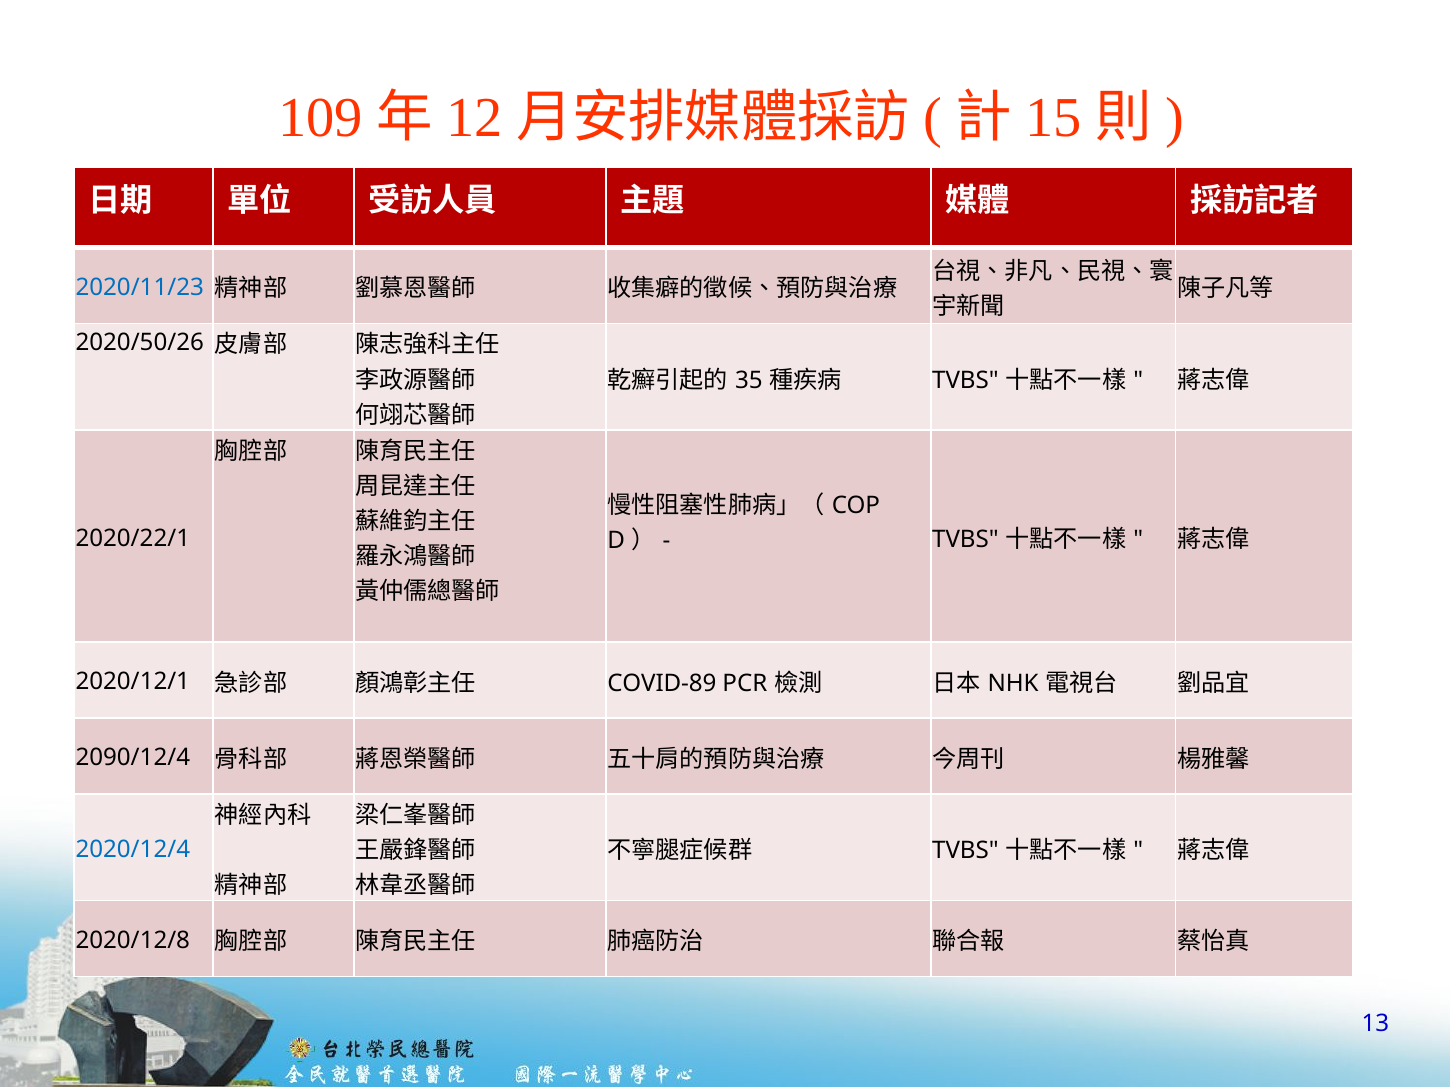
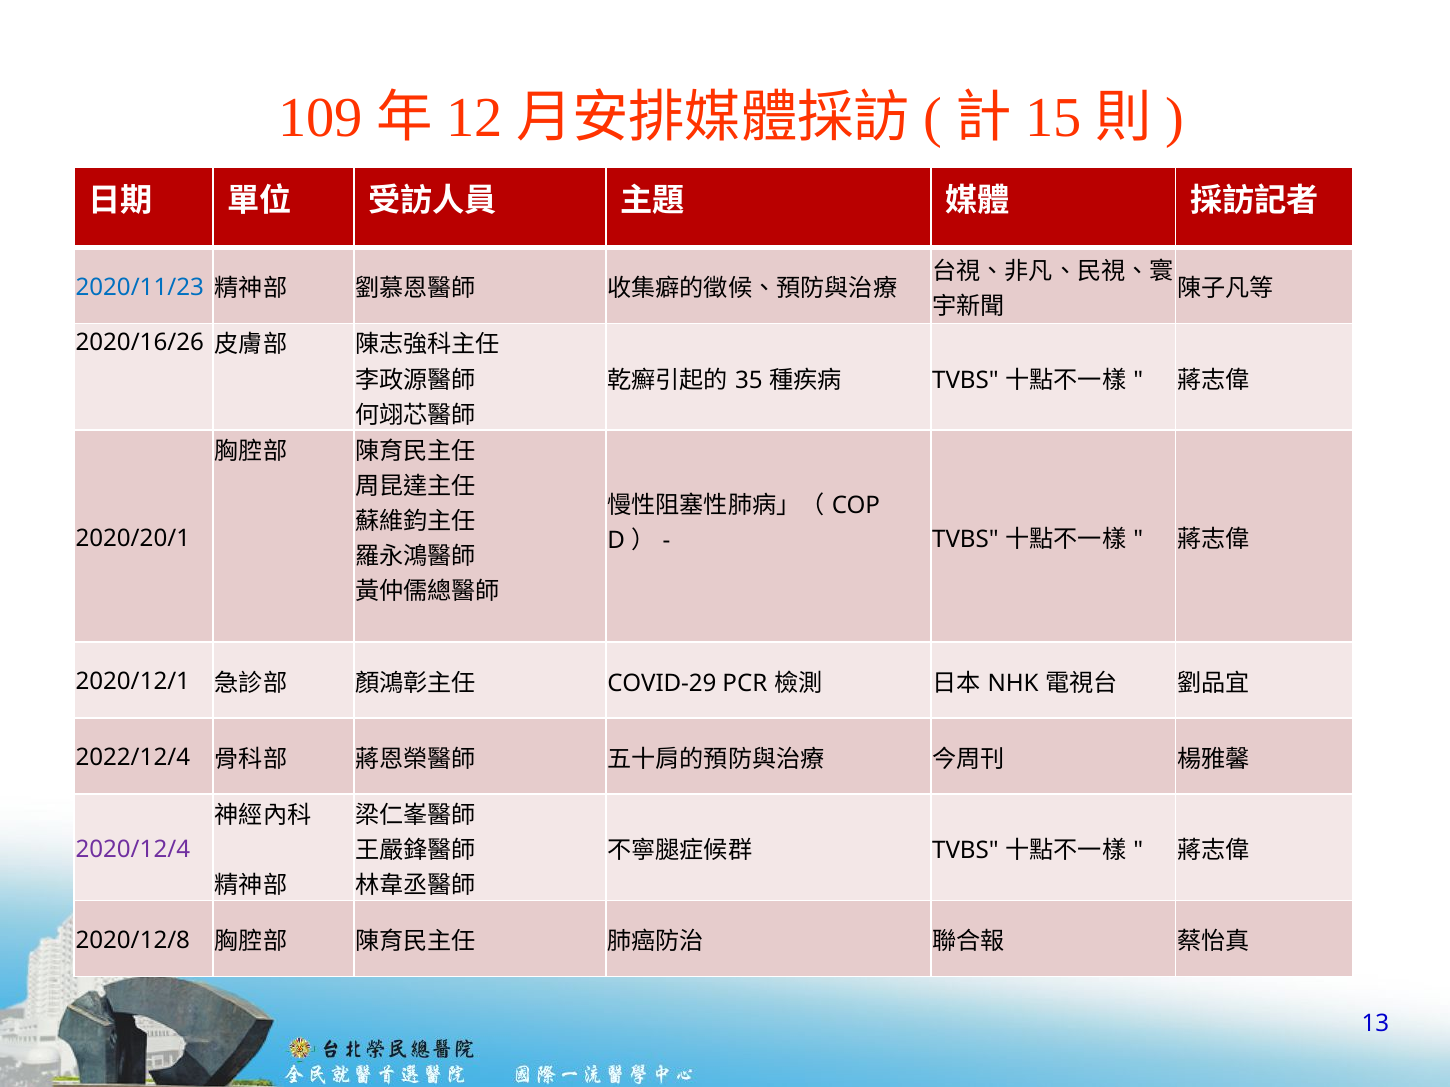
2020/50/26: 2020/50/26 -> 2020/16/26 (140, 343)
2020/22/1: 2020/22/1 -> 2020/20/1 (133, 538)
COVID-89: COVID-89 -> COVID-29 (662, 683)
2090/12/4: 2090/12/4 -> 2022/12/4 (133, 758)
2020/12/4 colour: blue -> purple (133, 850)
